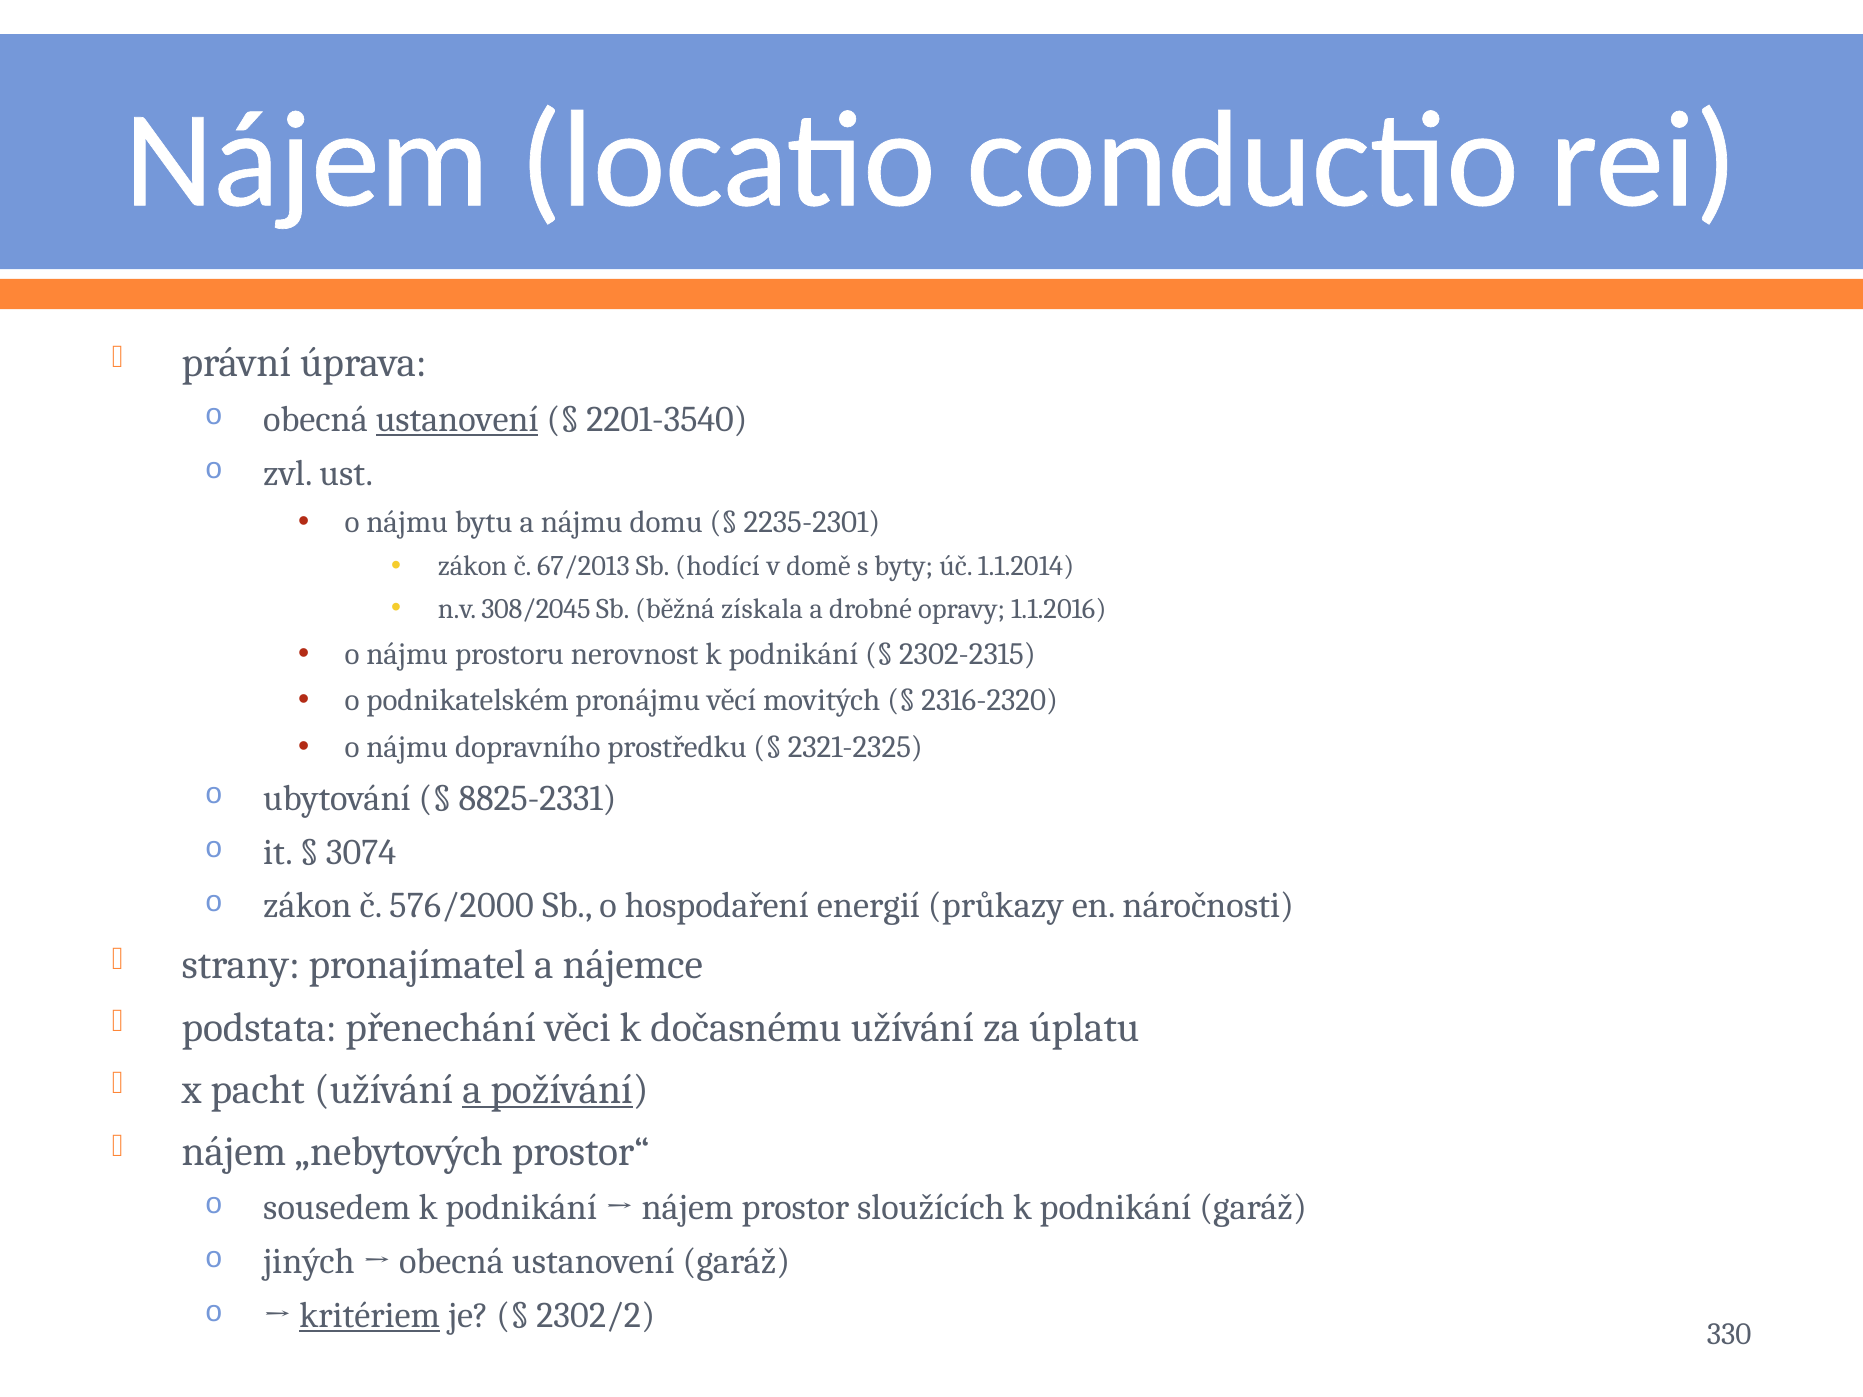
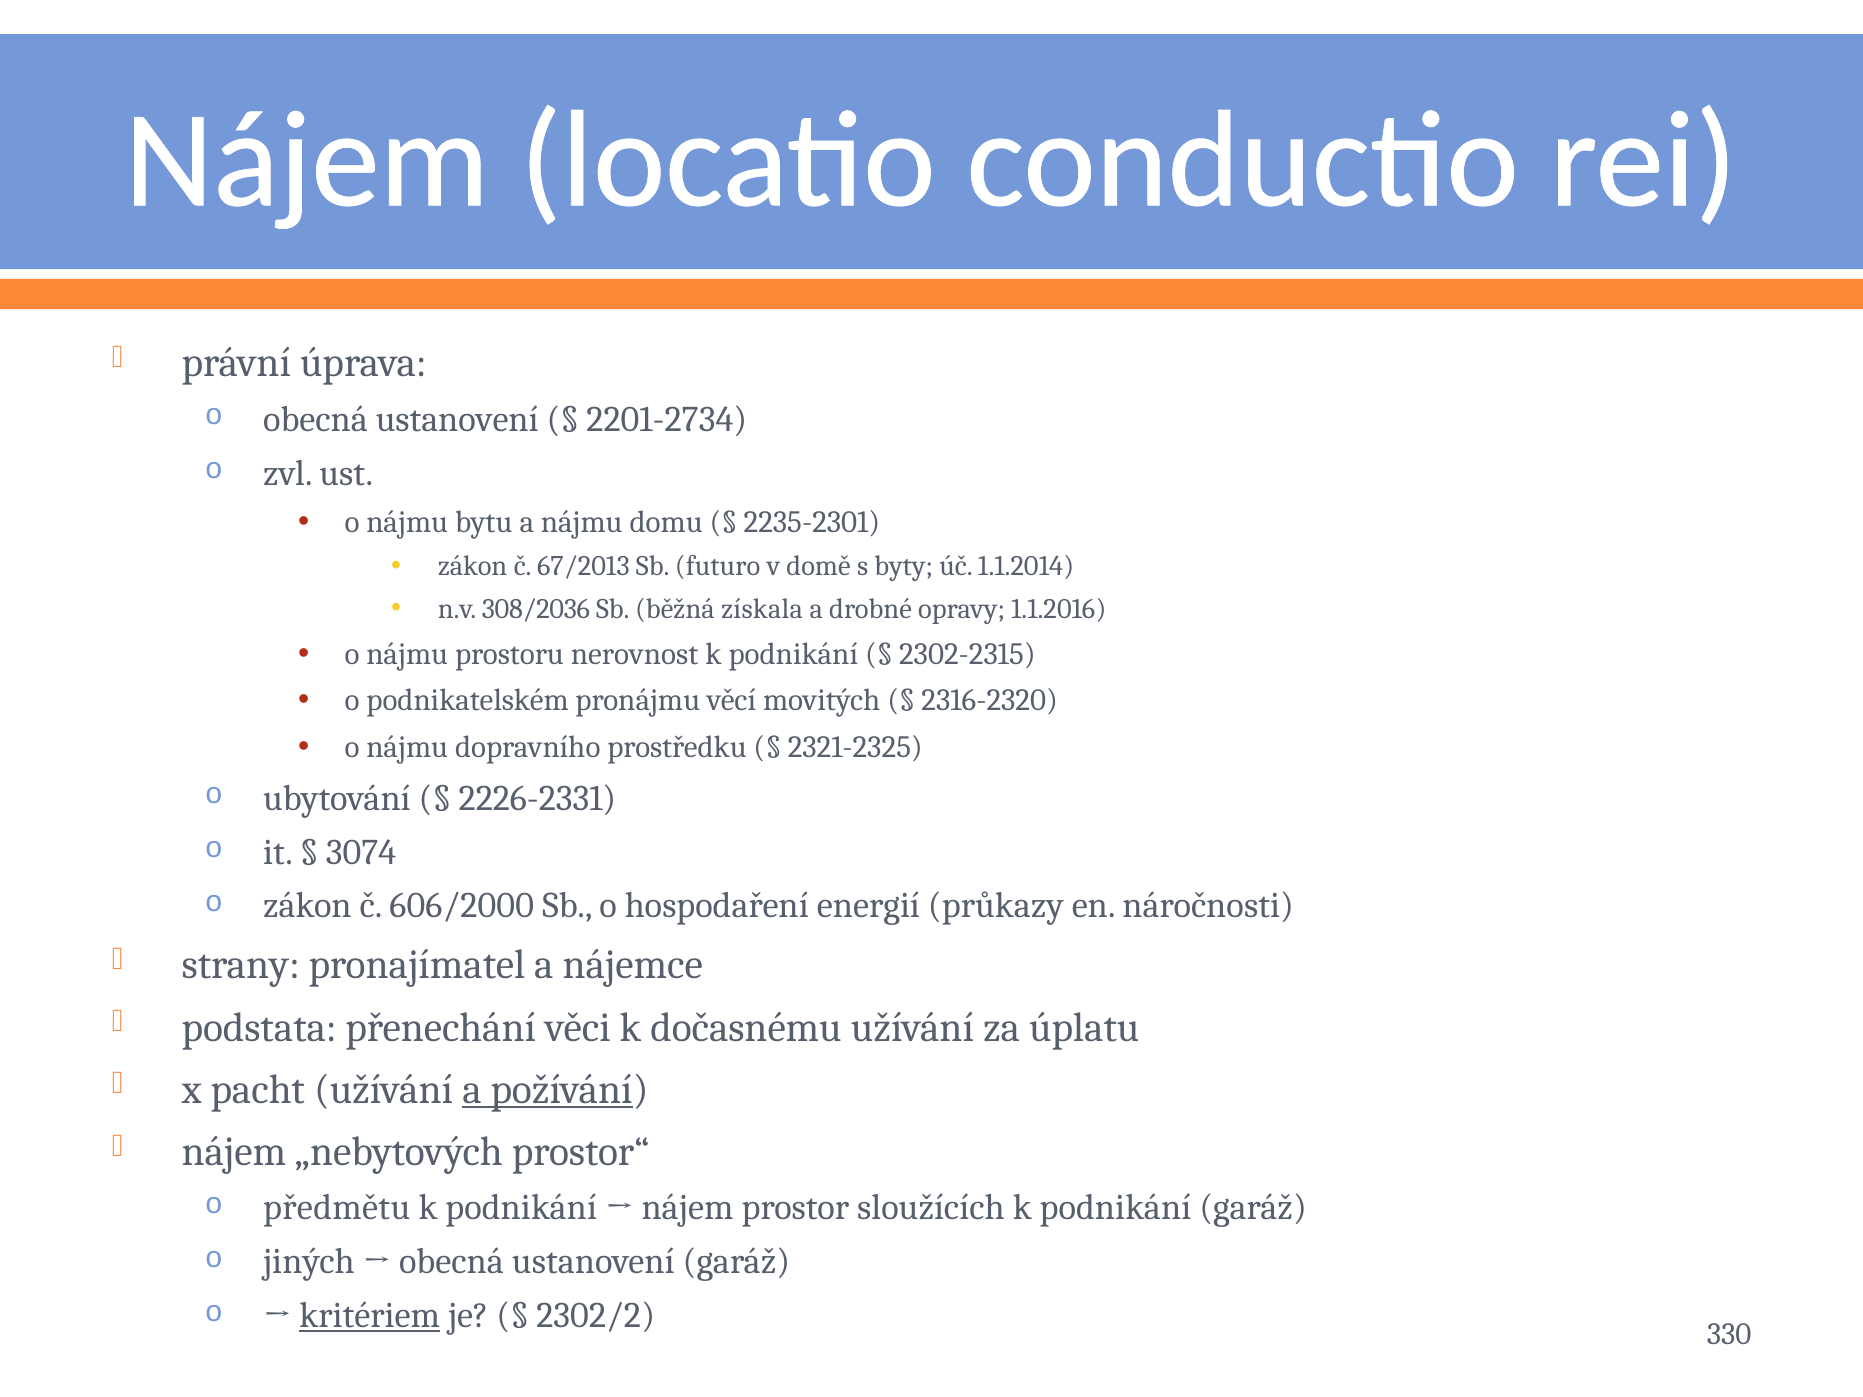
ustanovení underline: present -> none (457, 420)
2201-3540: 2201-3540 -> 2201-2734 (667, 420)
hodící: hodící -> futuro (718, 567)
308/2045: 308/2045 -> 308/2036 (536, 609)
8825-2331: 8825-2331 -> 2226-2331 (537, 799)
576/2000: 576/2000 -> 606/2000 (462, 906)
sousedem: sousedem -> předmětu (337, 1208)
